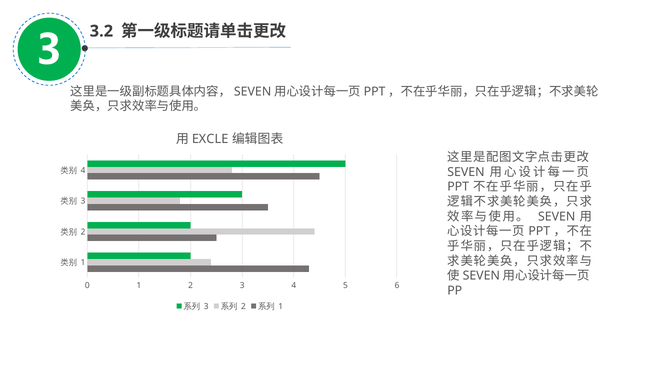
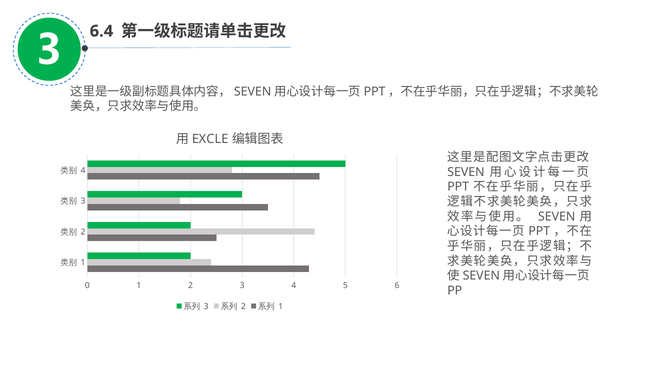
3.2: 3.2 -> 6.4 (101, 31)
